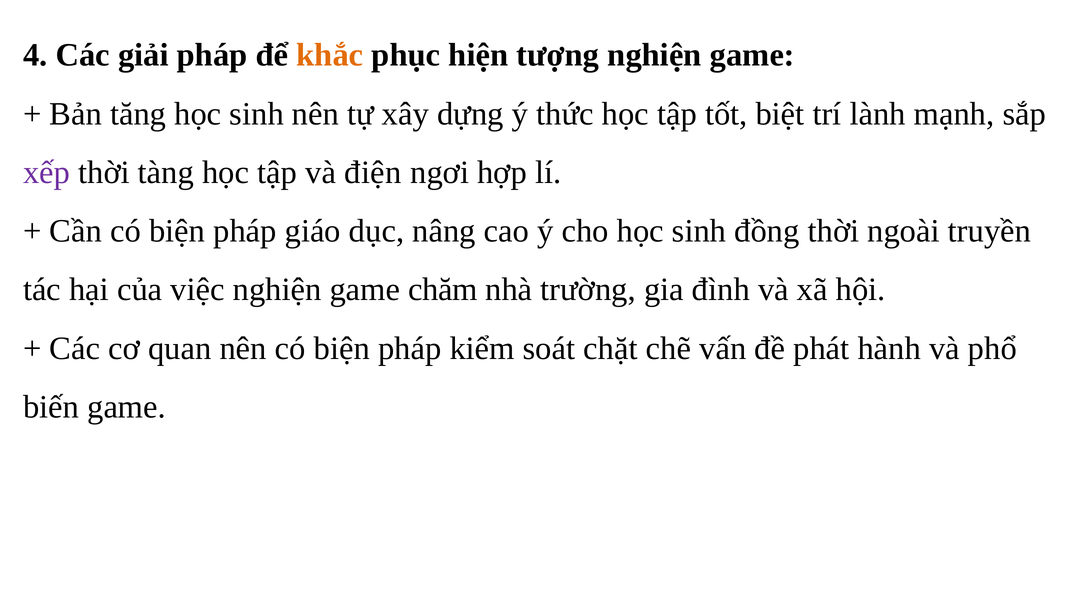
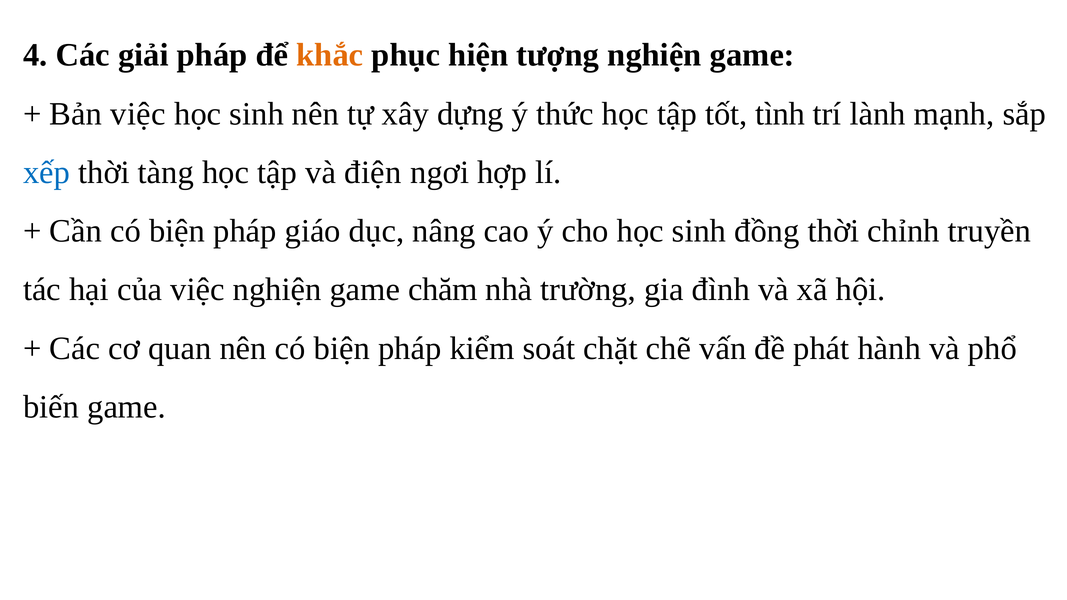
Bản tăng: tăng -> việc (138, 114)
biệt: biệt -> tình (780, 114)
xếp colour: purple -> blue (47, 172)
ngoài: ngoài -> chỉnh (904, 231)
